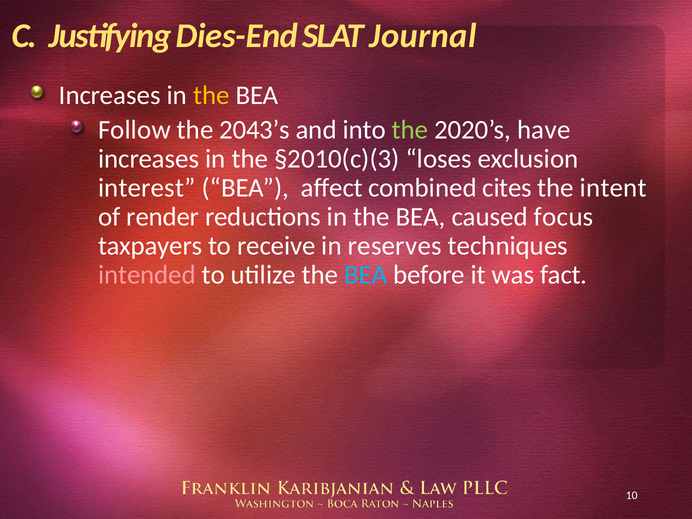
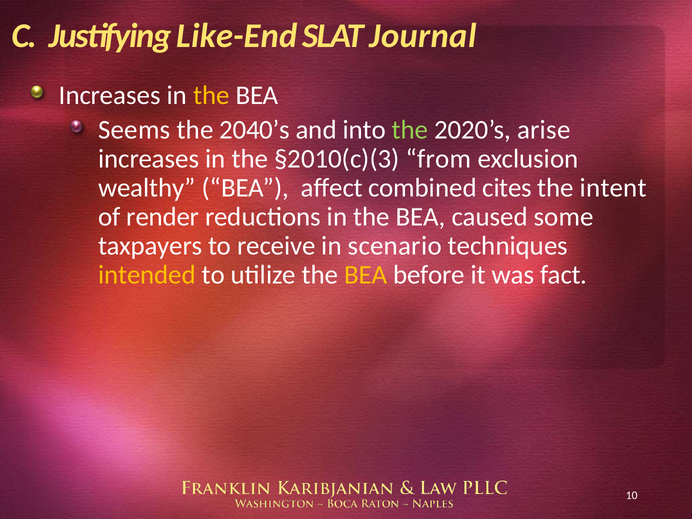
Dies-End: Dies-End -> Like-End (237, 36)
Follow: Follow -> Seems (134, 130)
2043’s: 2043’s -> 2040’s (255, 130)
have: have -> arise (544, 130)
loses: loses -> from (439, 159)
interest: interest -> wealthy (147, 188)
focus: focus -> some (564, 217)
reserves: reserves -> scenario (395, 246)
intended colour: pink -> yellow (147, 275)
BEA colour: light blue -> yellow (366, 275)
